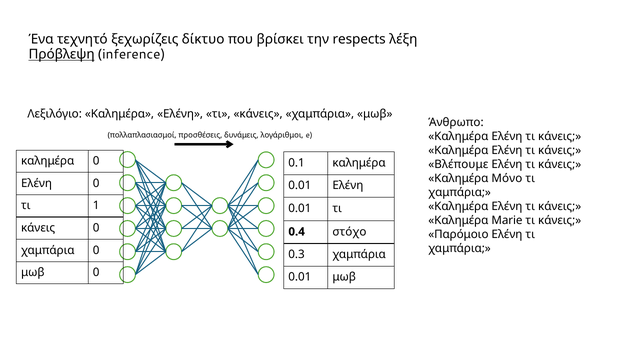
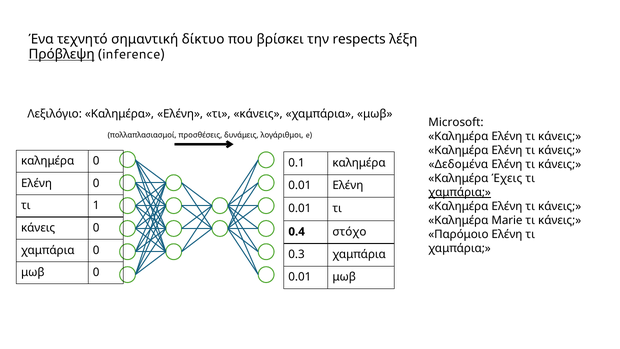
ξεχωρίζεις: ξεχωρίζεις -> σημαντική (145, 39)
Άνθρωπο: Άνθρωπο -> Microsoft (456, 123)
Βλέπουμε: Βλέπουμε -> Δεδομένα (458, 164)
Μόνο: Μόνο -> Έχεις (507, 178)
χαμπάρια underline: none -> present (460, 192)
